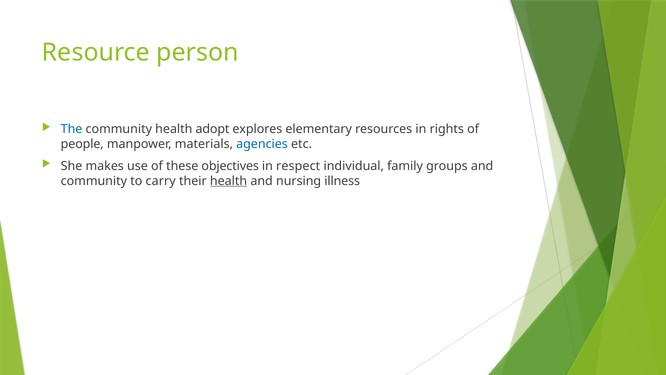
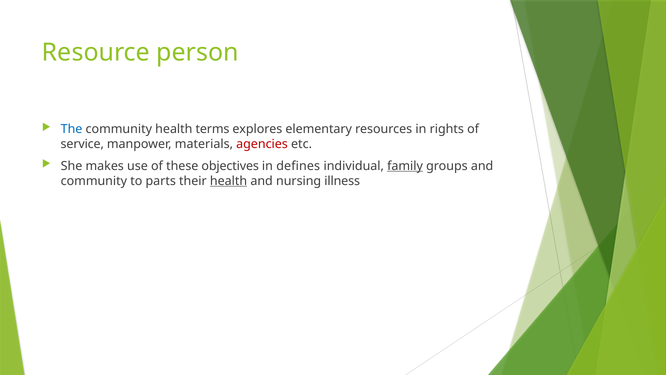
adopt: adopt -> terms (212, 129)
people: people -> service (82, 144)
agencies colour: blue -> red (262, 144)
respect: respect -> defines (298, 166)
family underline: none -> present (405, 166)
carry: carry -> parts (161, 181)
